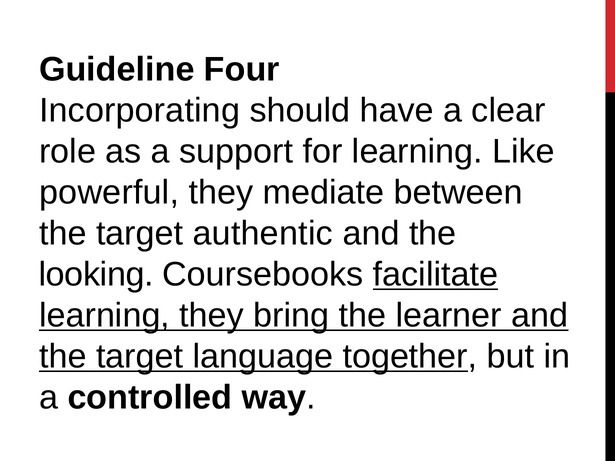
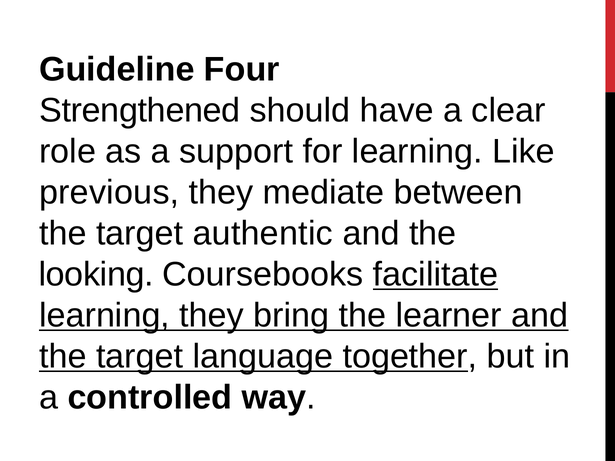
Incorporating: Incorporating -> Strengthened (140, 111)
powerful: powerful -> previous (109, 193)
